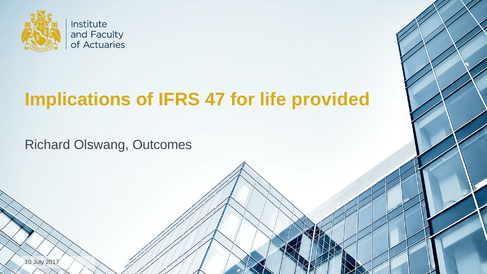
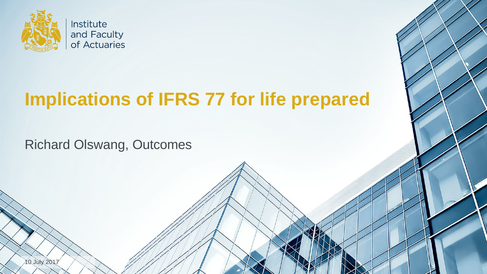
47: 47 -> 77 (215, 99)
provided: provided -> prepared (331, 99)
